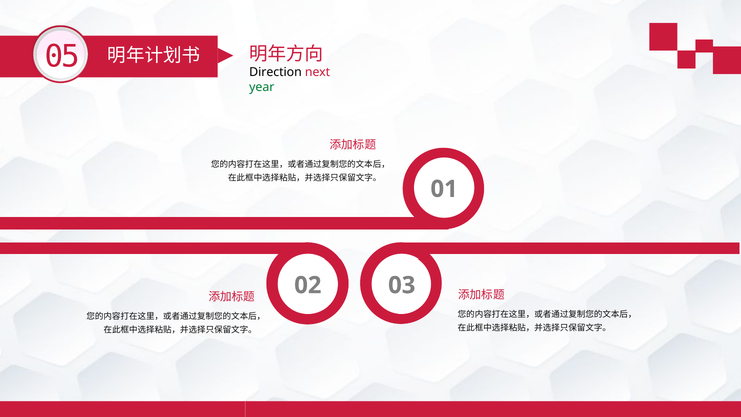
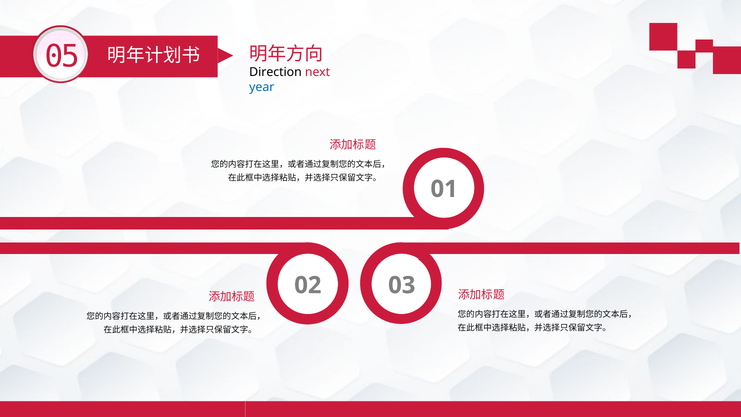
year colour: green -> blue (262, 87)
